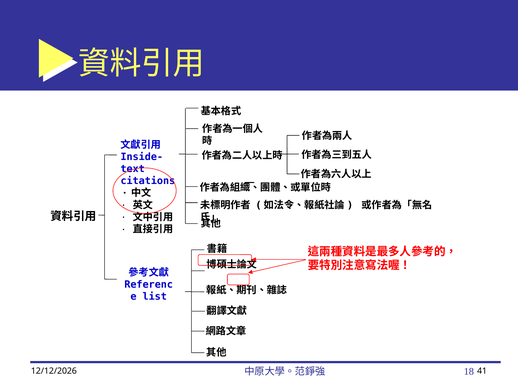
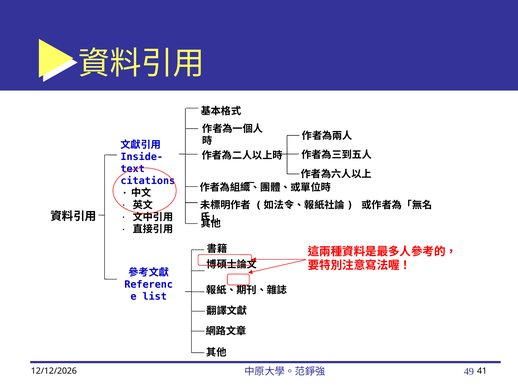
18: 18 -> 49 (469, 372)
